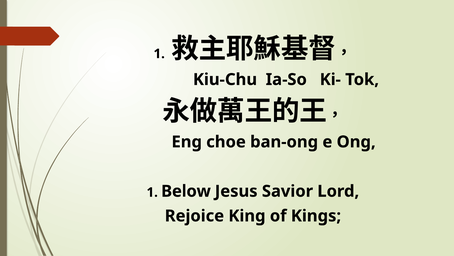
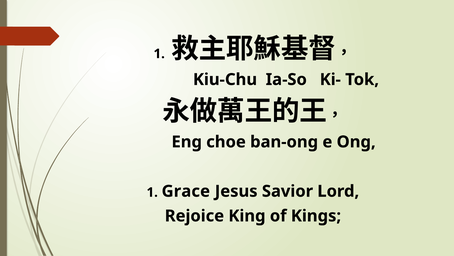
Below: Below -> Grace (186, 191)
